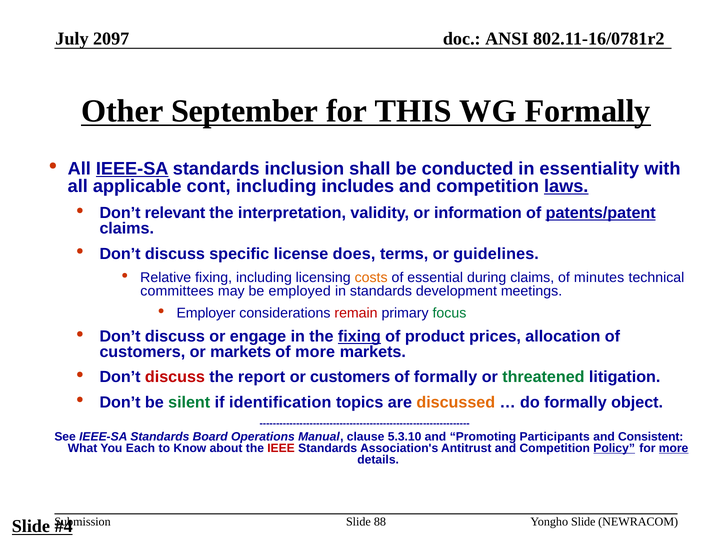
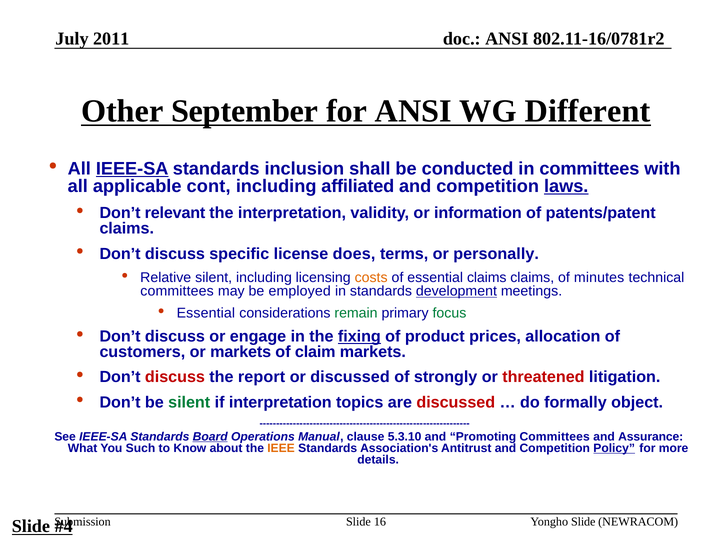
2097: 2097 -> 2011 (111, 39)
for THIS: THIS -> ANSI (413, 111)
WG Formally: Formally -> Different (588, 111)
in essentiality: essentiality -> committees (589, 169)
includes: includes -> affiliated (358, 186)
patents/patent underline: present -> none (601, 213)
guidelines: guidelines -> personally (496, 254)
Relative fixing: fixing -> silent (214, 278)
essential during: during -> claims (487, 278)
development underline: none -> present (456, 291)
Employer: Employer -> Essential (206, 313)
remain colour: red -> green (356, 313)
of more: more -> claim (315, 352)
or customers: customers -> discussed (350, 377)
of formally: formally -> strongly (446, 377)
threatened colour: green -> red (543, 377)
if identification: identification -> interpretation (280, 403)
discussed colour: orange -> red (456, 403)
Board underline: none -> present (210, 437)
Promoting Participants: Participants -> Committees (555, 437)
Consistent: Consistent -> Assurance (651, 437)
Each: Each -> Such (141, 449)
IEEE colour: red -> orange (281, 449)
more underline: present -> none (674, 449)
88: 88 -> 16 (380, 522)
